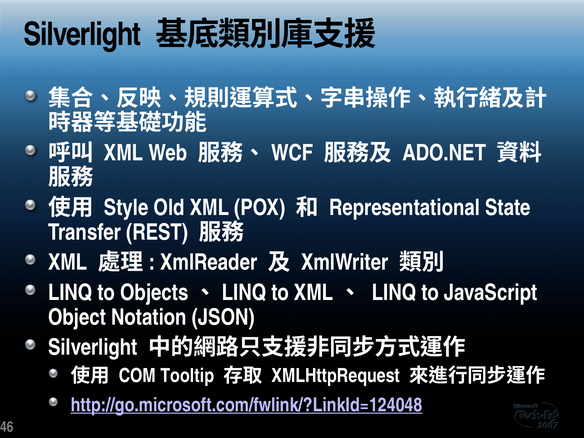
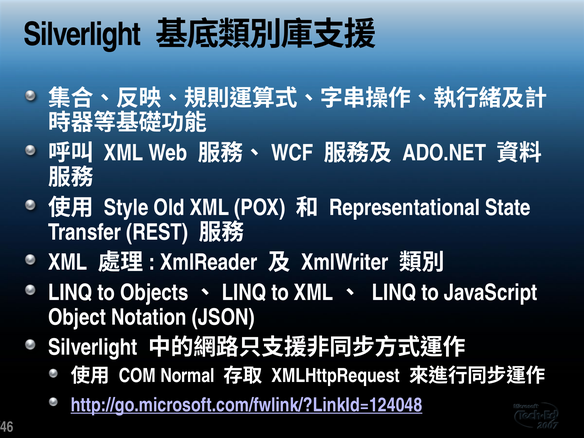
Tooltip: Tooltip -> Normal (187, 376)
